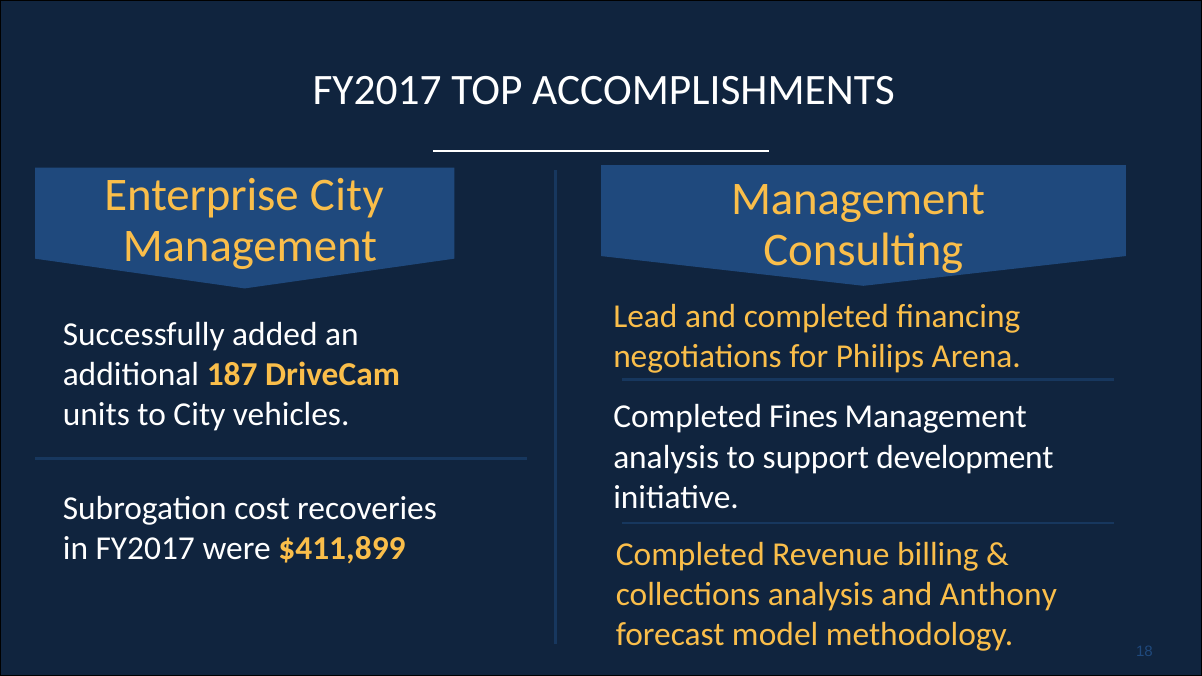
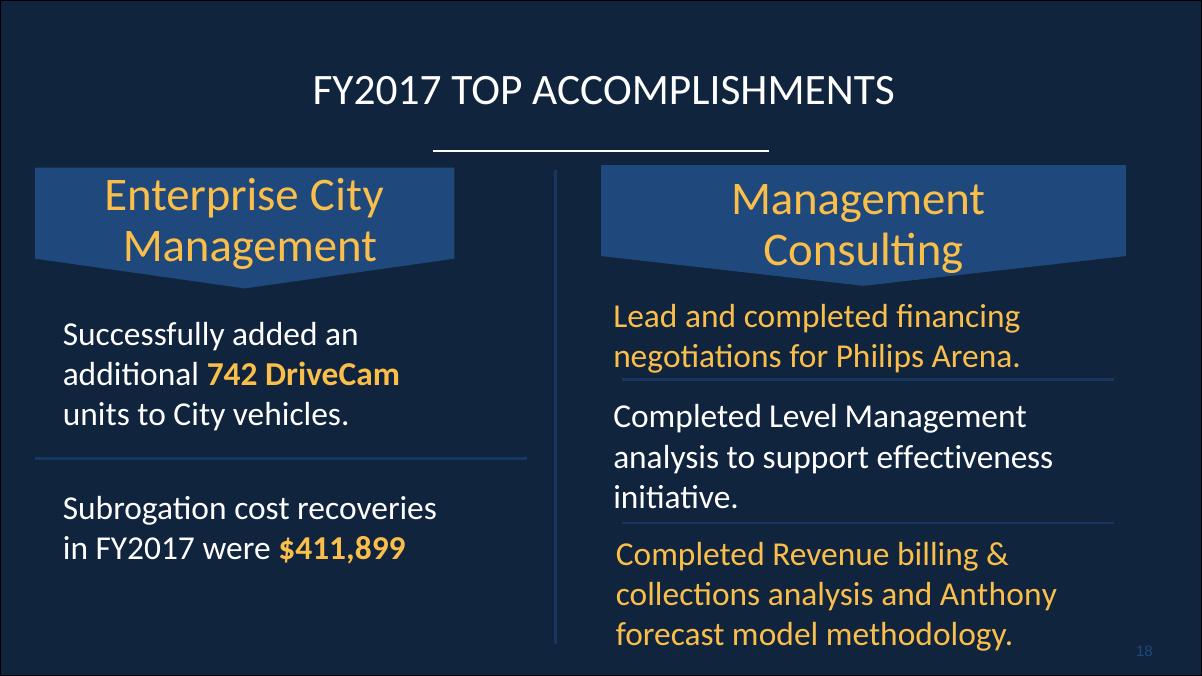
187: 187 -> 742 (232, 375)
Fines: Fines -> Level (804, 417)
development: development -> effectiveness (965, 457)
